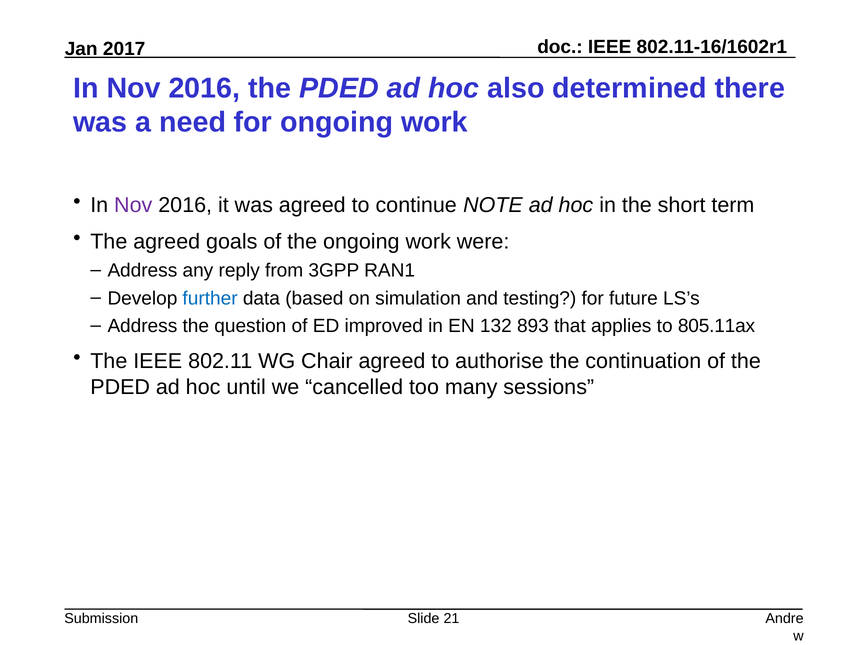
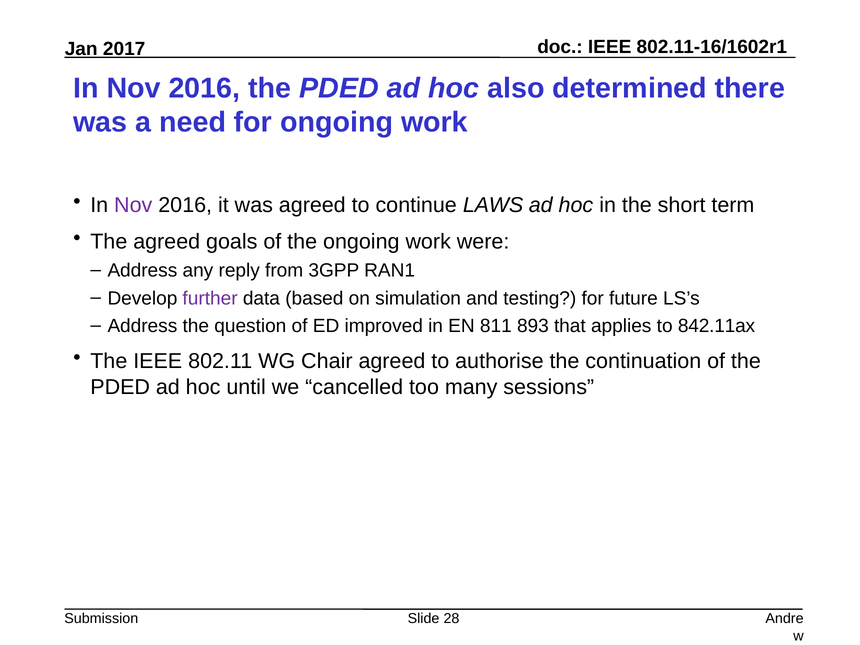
NOTE: NOTE -> LAWS (493, 205)
further colour: blue -> purple (210, 298)
132: 132 -> 811 (496, 326)
805.11ax: 805.11ax -> 842.11ax (717, 326)
21: 21 -> 28 (451, 619)
